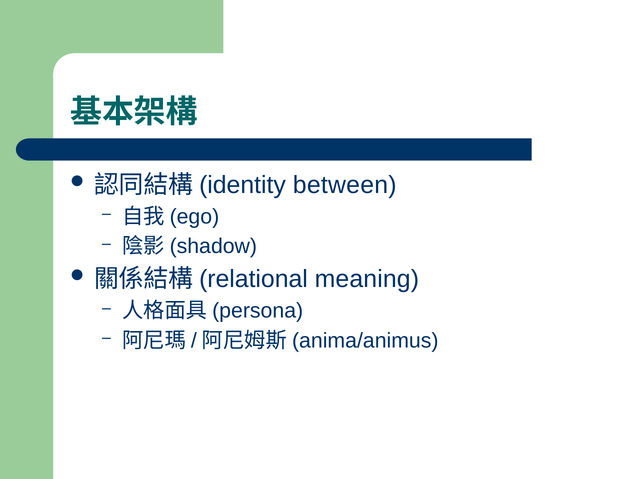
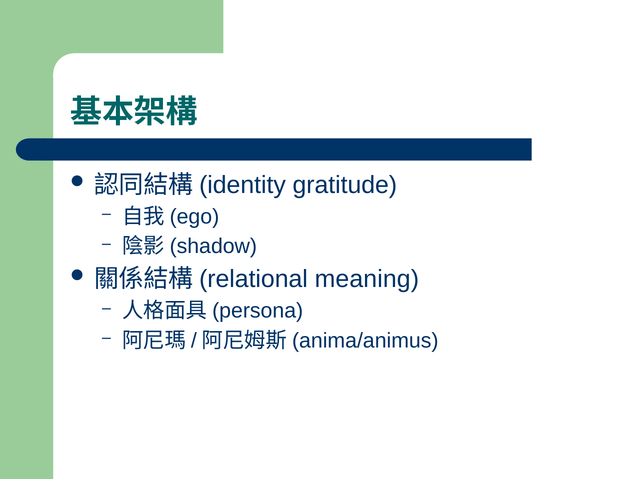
between: between -> gratitude (345, 185)
